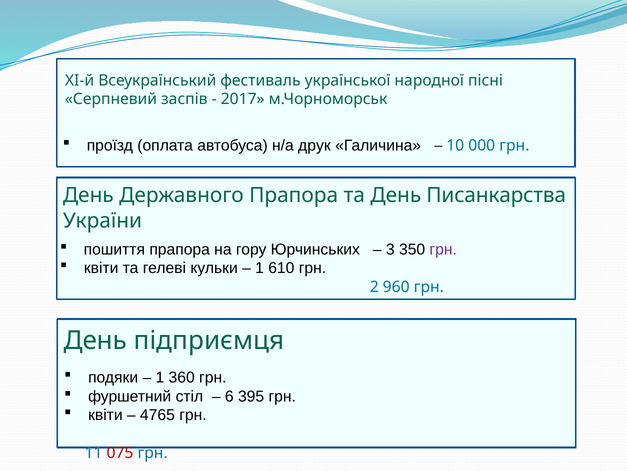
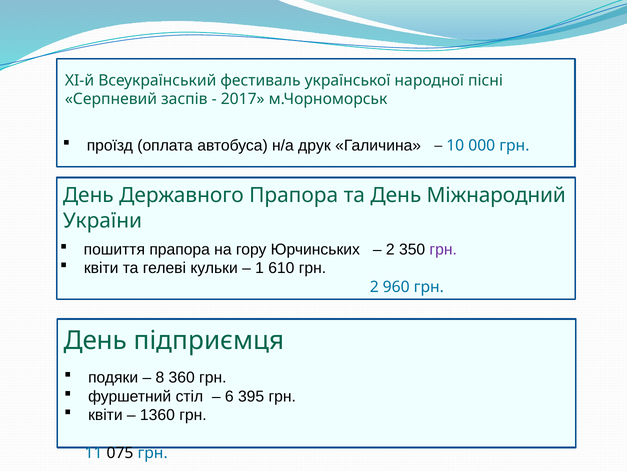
Писанкарства: Писанкарства -> Міжнародний (496, 195)
3: 3 -> 2 (390, 249)
1: 1 -> 8 (160, 377)
4765: 4765 -> 1360 (157, 415)
075 colour: red -> black (120, 452)
